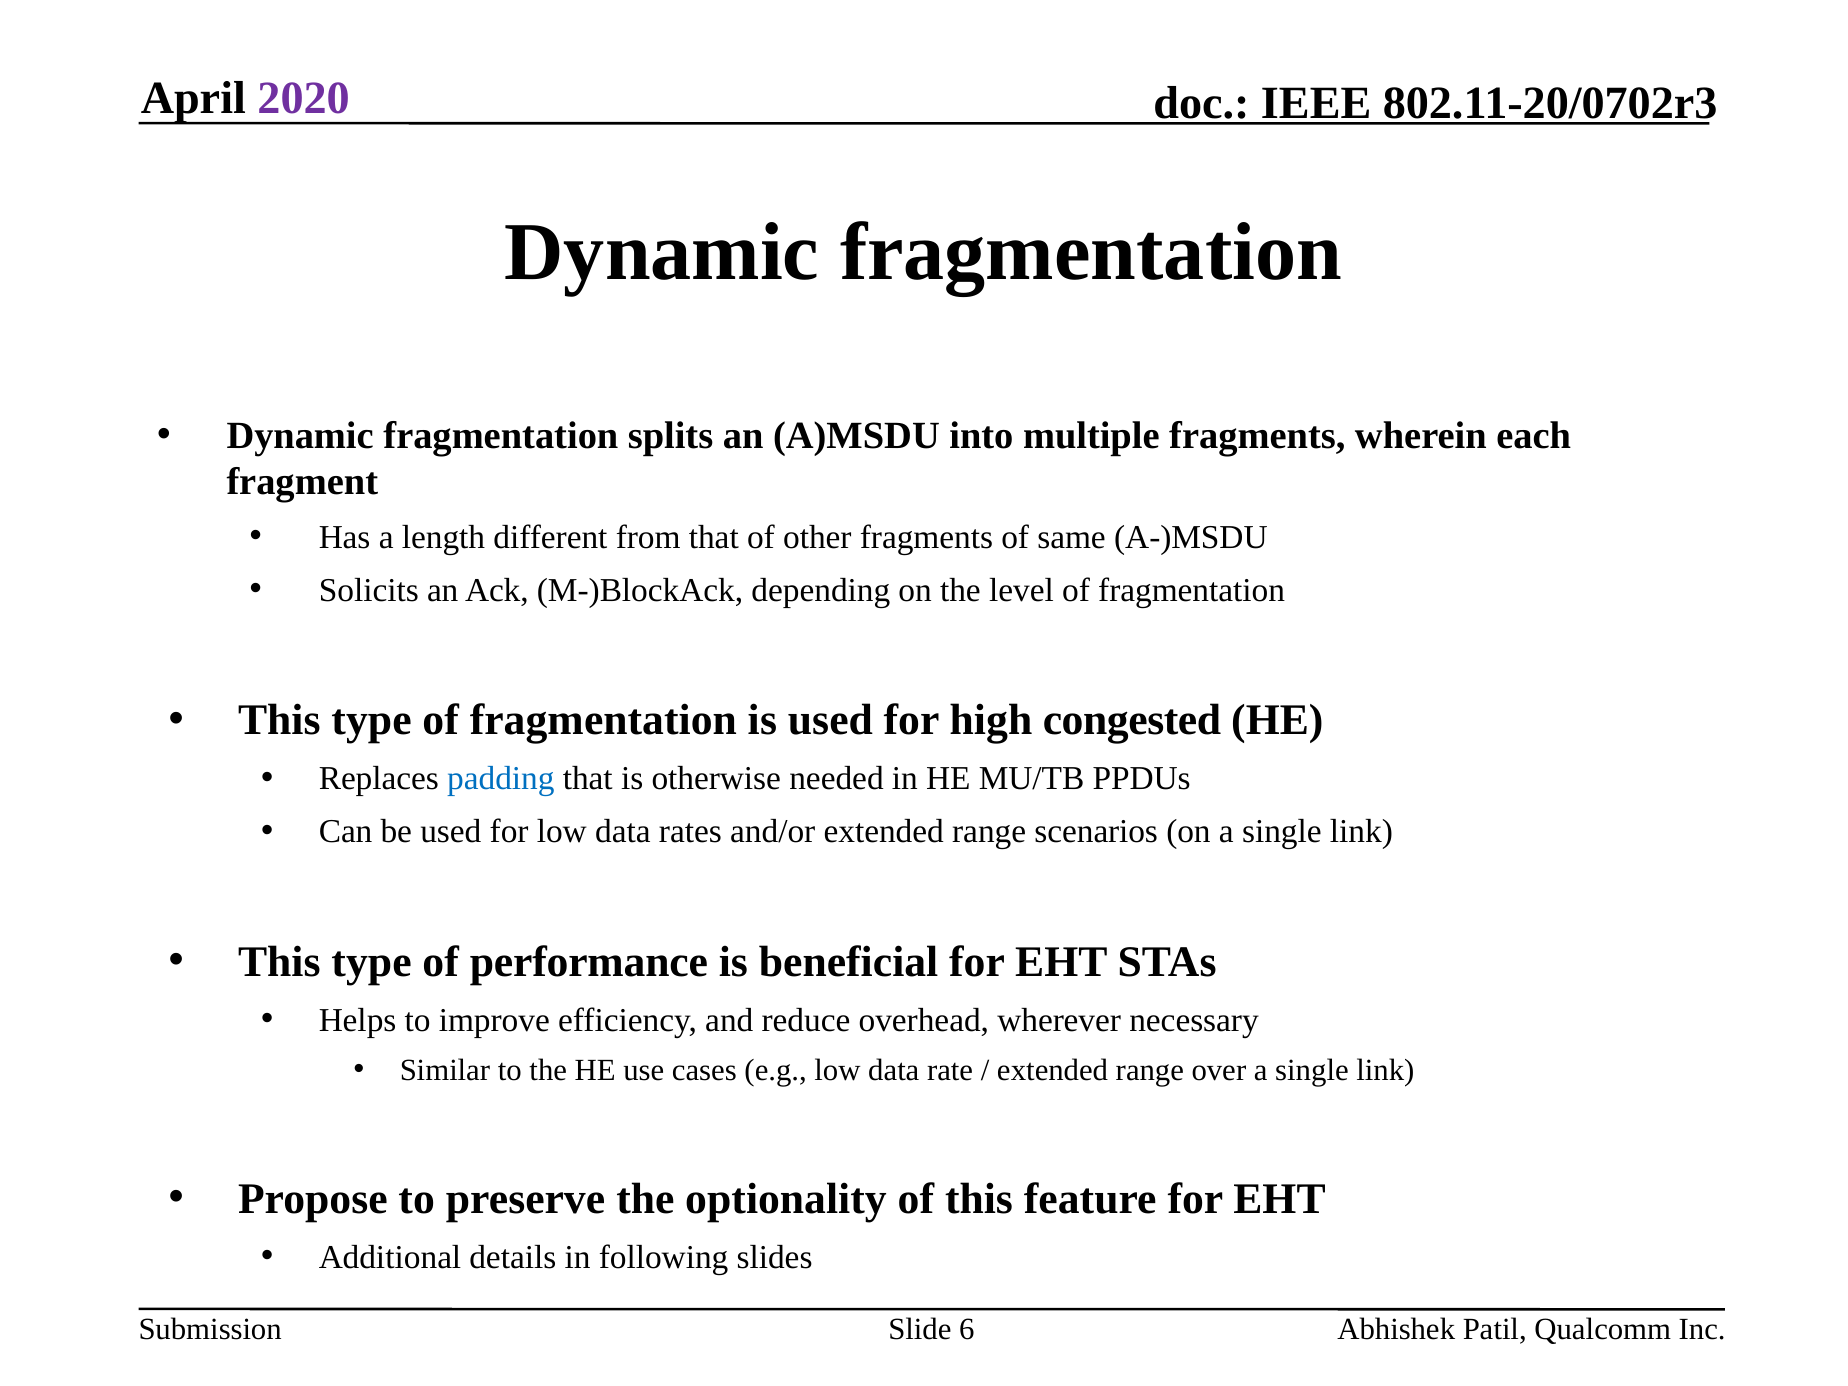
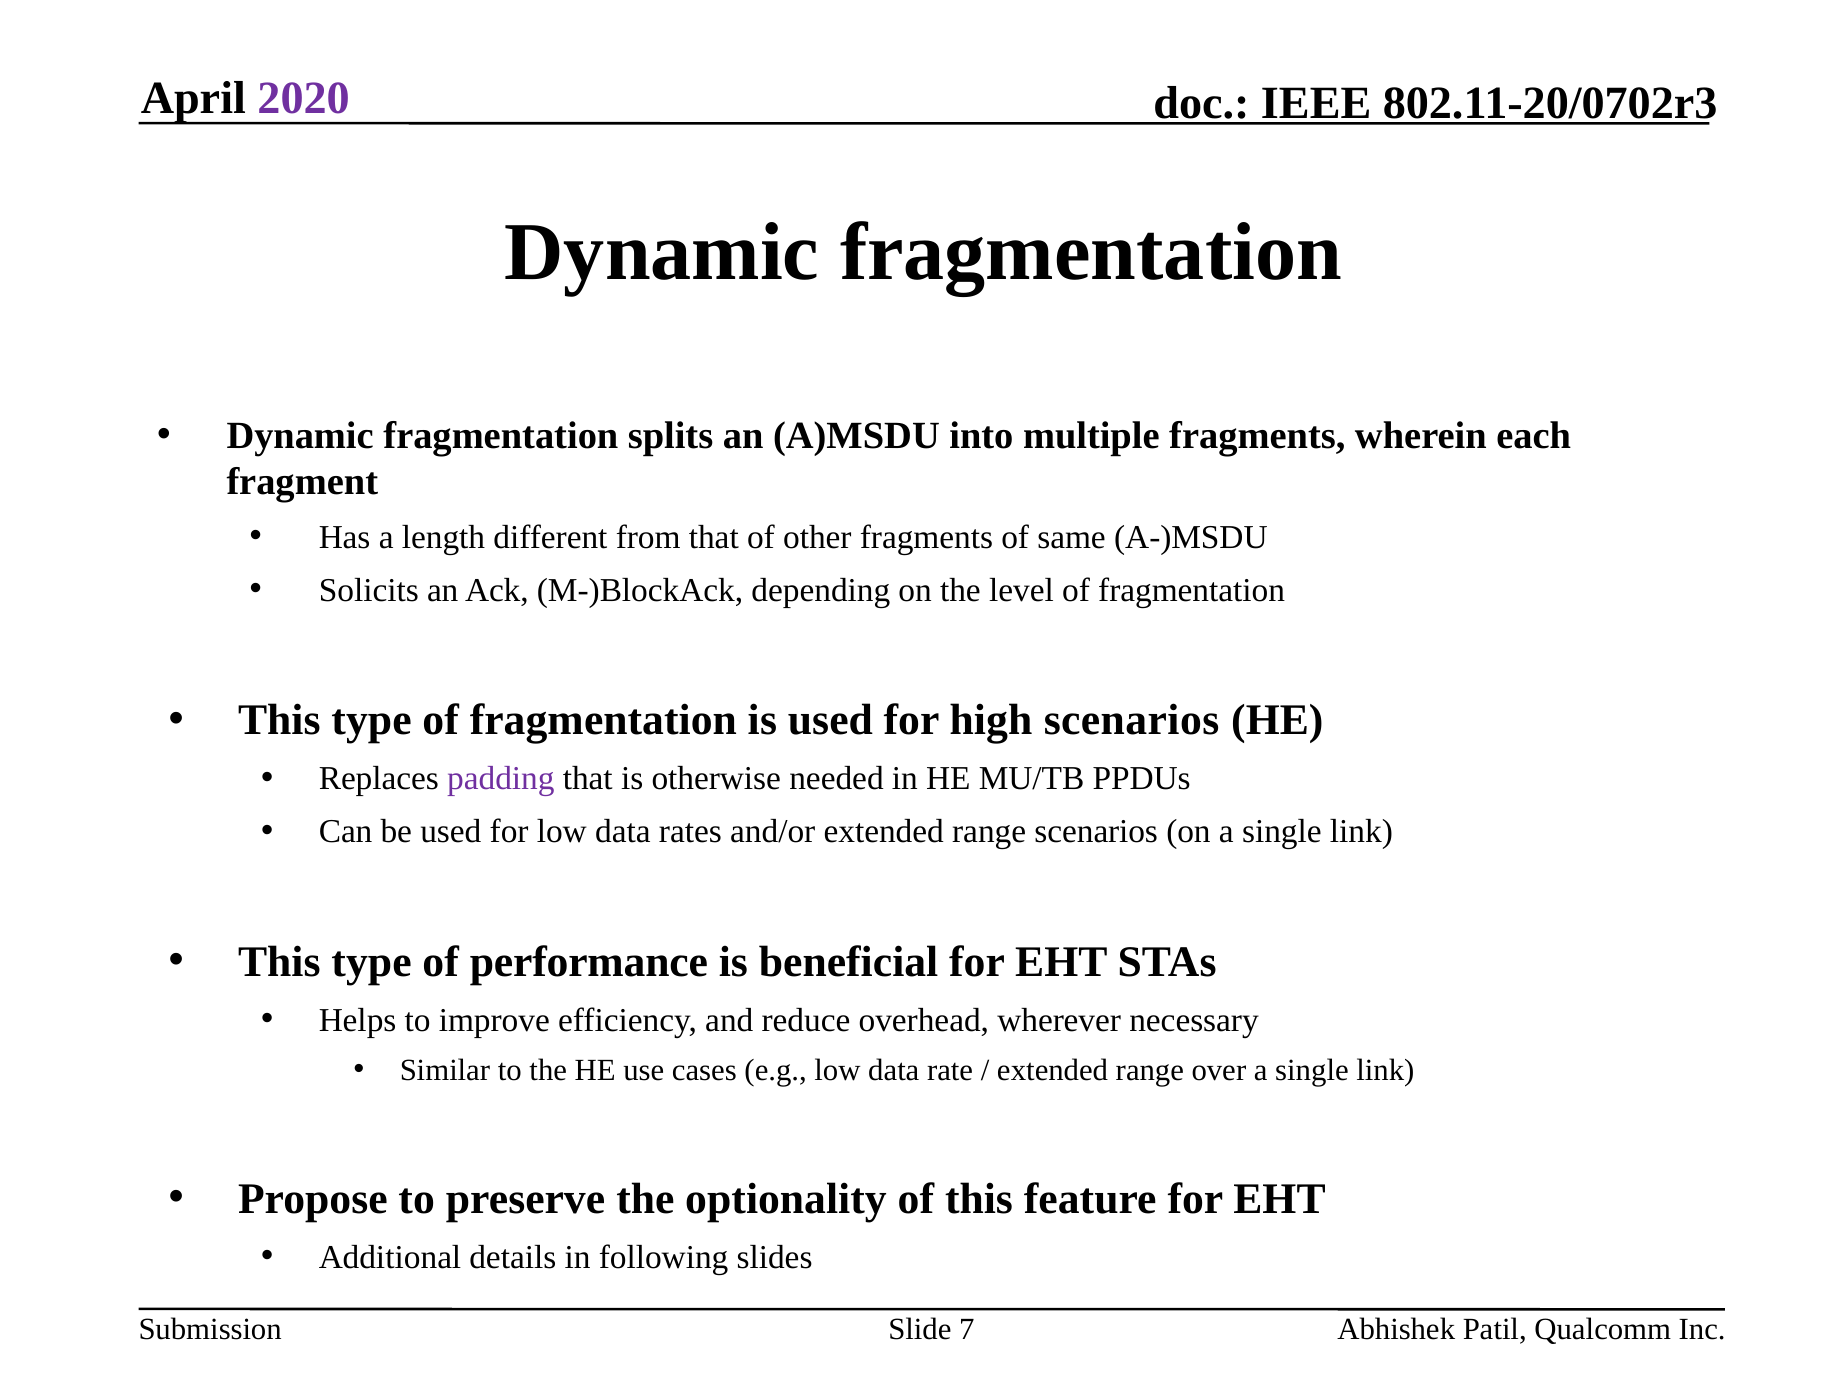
high congested: congested -> scenarios (1132, 720)
padding colour: blue -> purple (501, 779)
6: 6 -> 7 (967, 1329)
